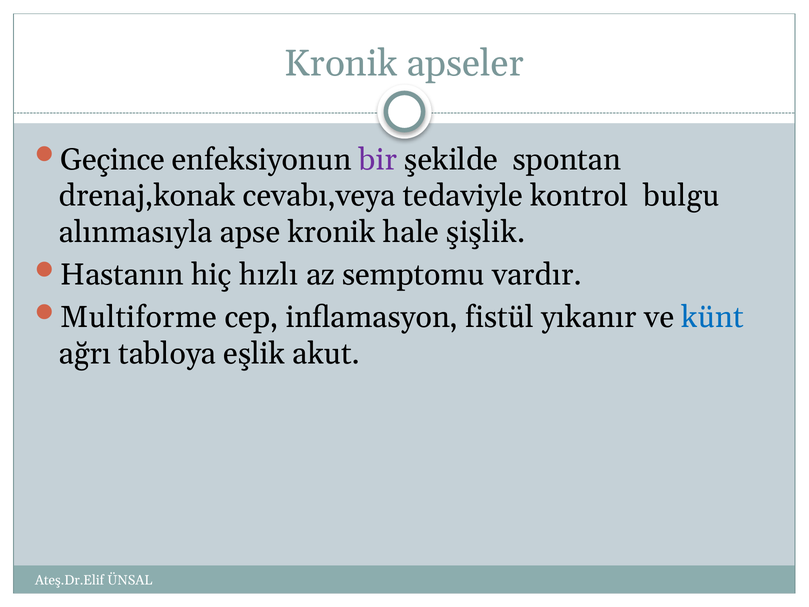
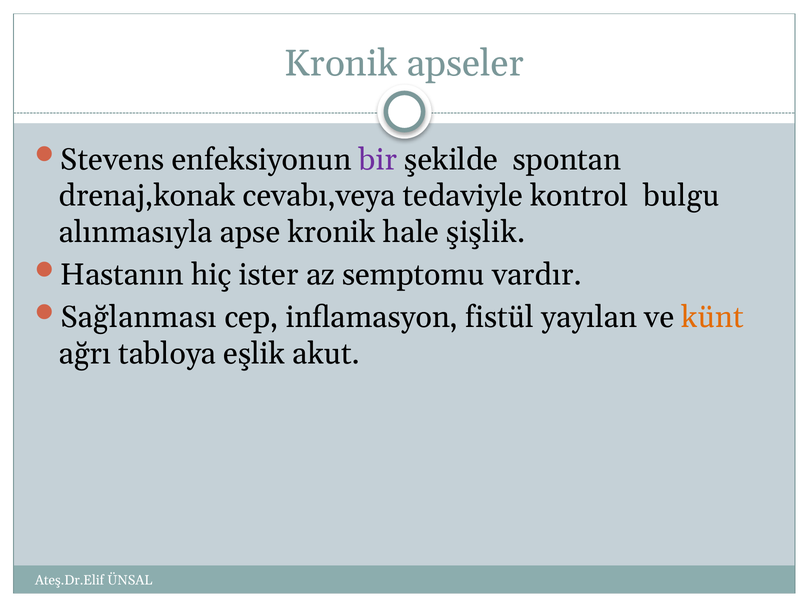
Geçince: Geçince -> Stevens (112, 159)
hızlı: hızlı -> ister (269, 275)
Multiforme: Multiforme -> Sağlanması (139, 317)
yıkanır: yıkanır -> yayılan (589, 317)
künt colour: blue -> orange (712, 317)
